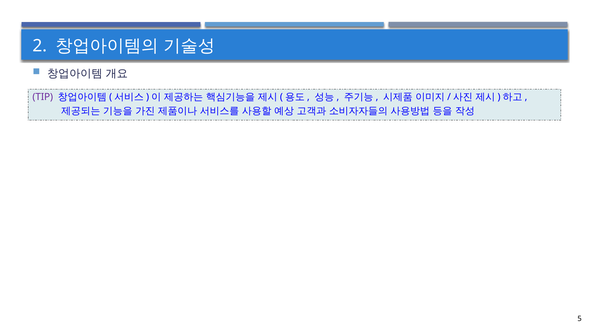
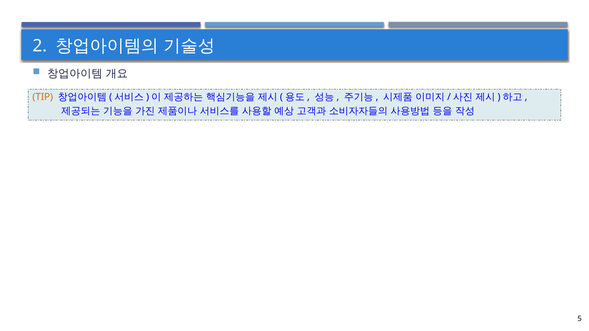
TIP colour: purple -> orange (43, 97)
